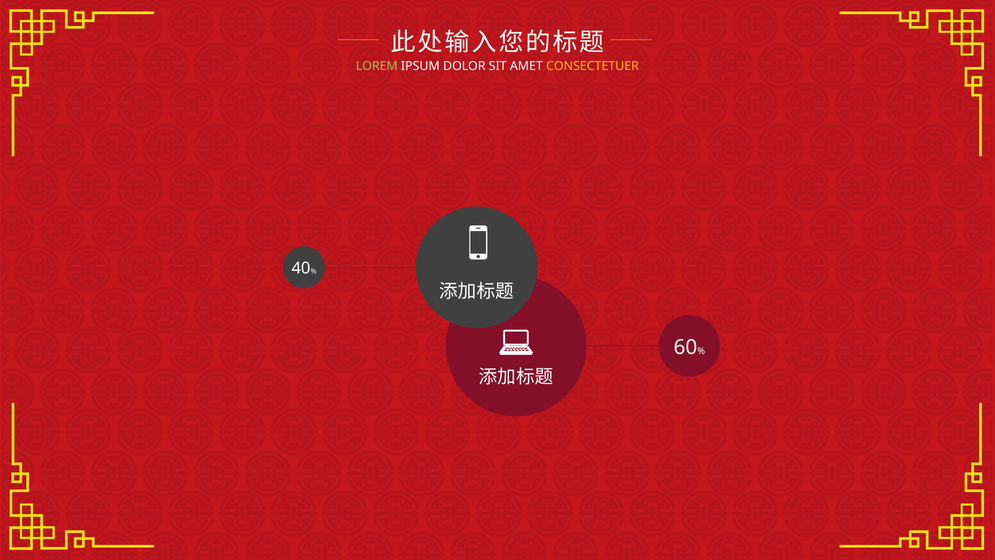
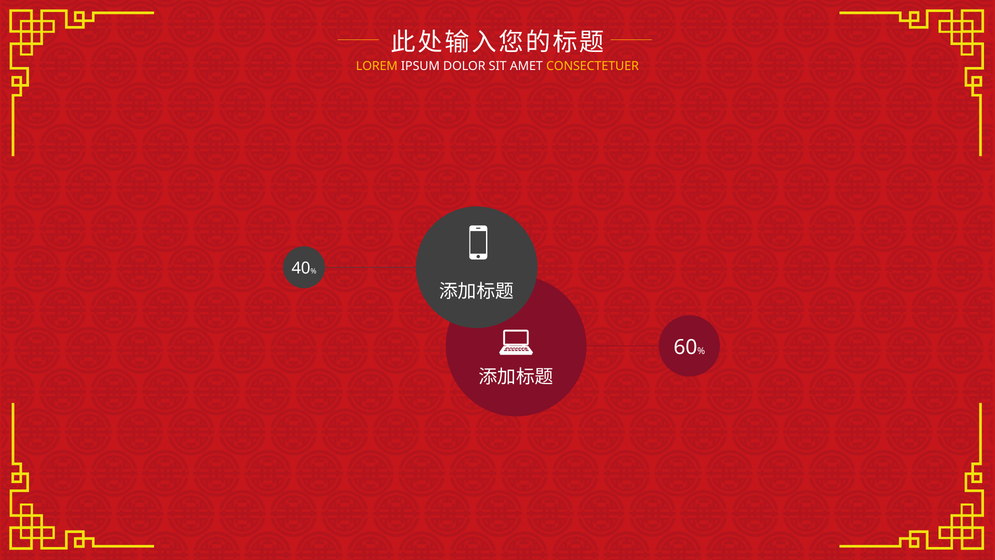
LOREM colour: light green -> yellow (377, 66)
